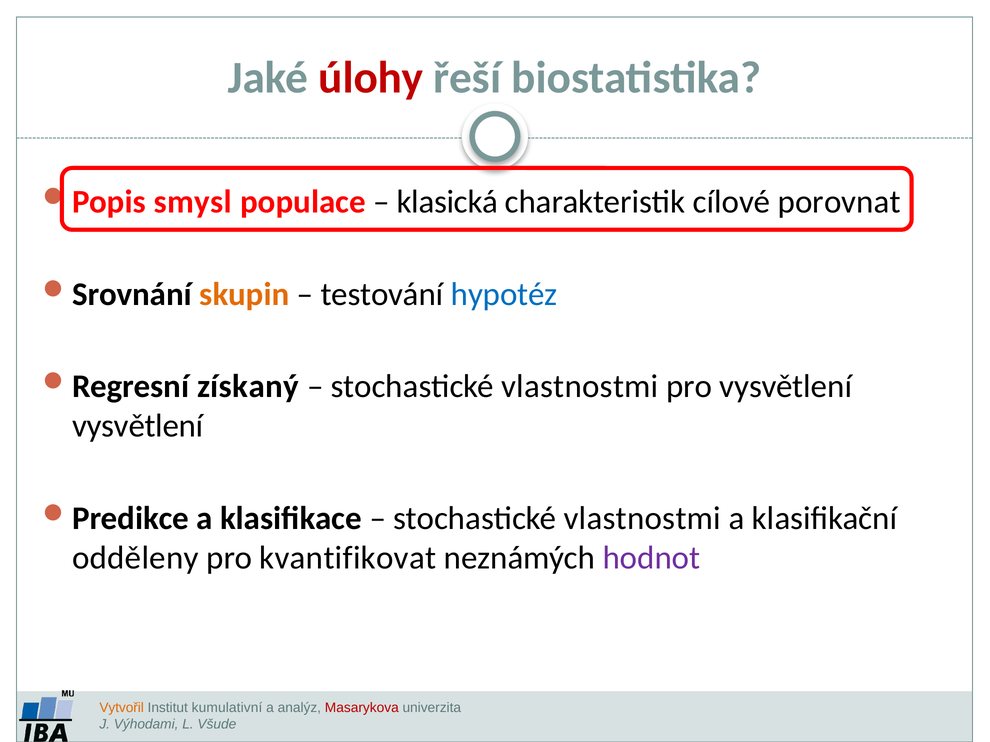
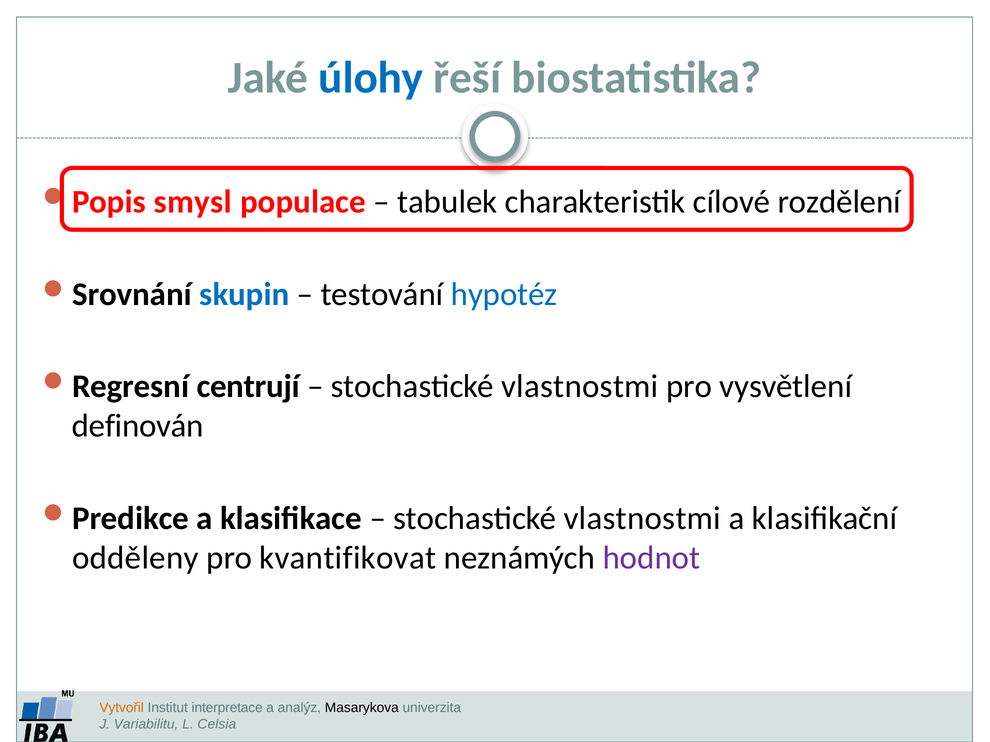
úlohy colour: red -> blue (371, 78)
klasická: klasická -> tabulek (447, 202)
porovnat: porovnat -> rozdělení (839, 202)
skupin colour: orange -> blue (244, 294)
získaný: získaný -> centrují (248, 387)
vysvětlení: vysvětlení -> definován (138, 426)
kumulativní: kumulativní -> interpretace (227, 708)
Masarykova colour: red -> black (362, 708)
Výhodami: Výhodami -> Variabilitu (146, 725)
Všude: Všude -> Celsia (217, 725)
